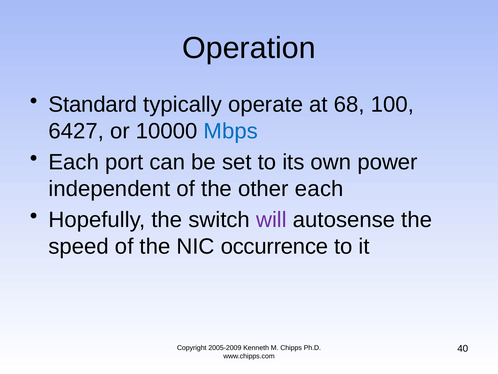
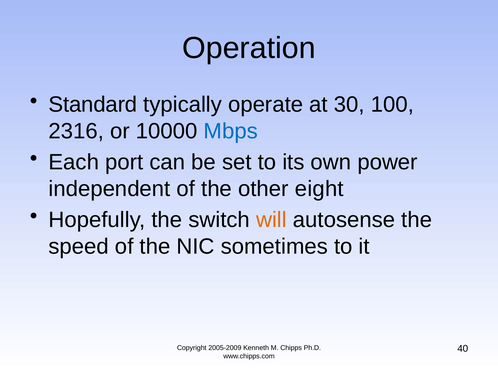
68: 68 -> 30 (349, 104)
6427: 6427 -> 2316 (76, 131)
other each: each -> eight (319, 189)
will colour: purple -> orange (271, 220)
occurrence: occurrence -> sometimes (274, 246)
